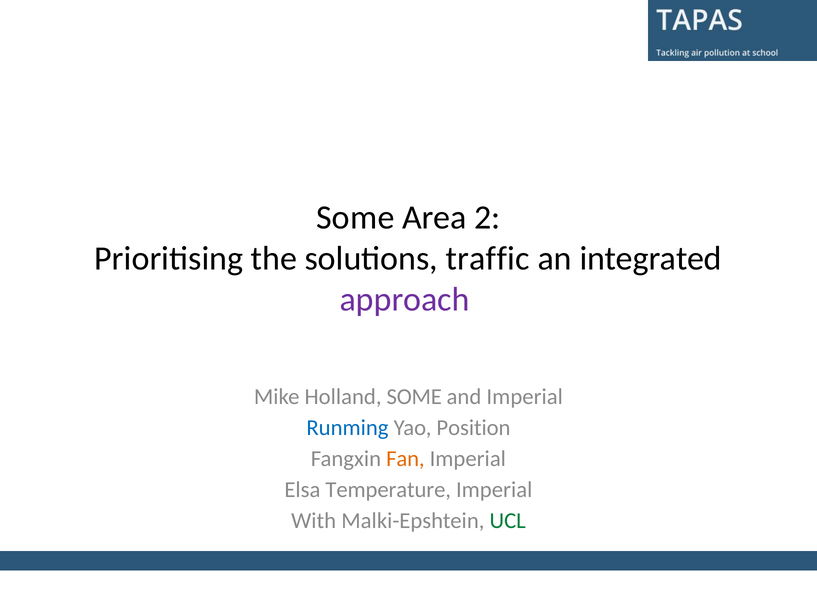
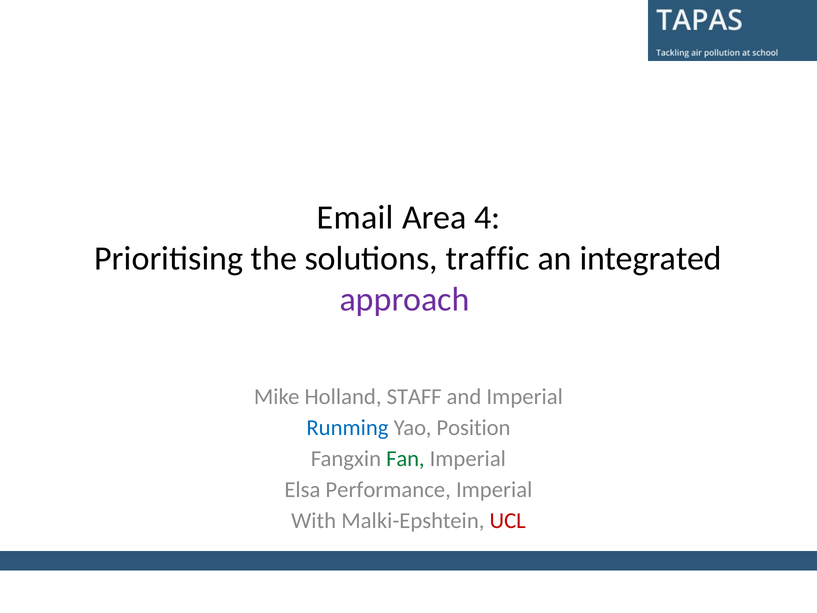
Some: Some -> Email (355, 218)
2: 2 -> 4 (487, 218)
Holland SOME: SOME -> STAFF (414, 396)
Fan colour: orange -> green (405, 459)
Temperature: Temperature -> Performance (388, 490)
UCL colour: green -> red (508, 521)
